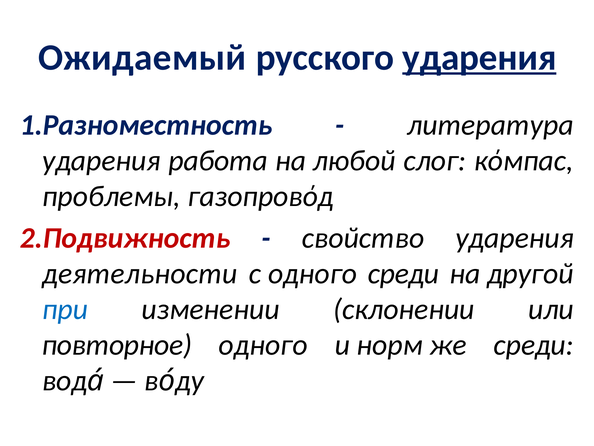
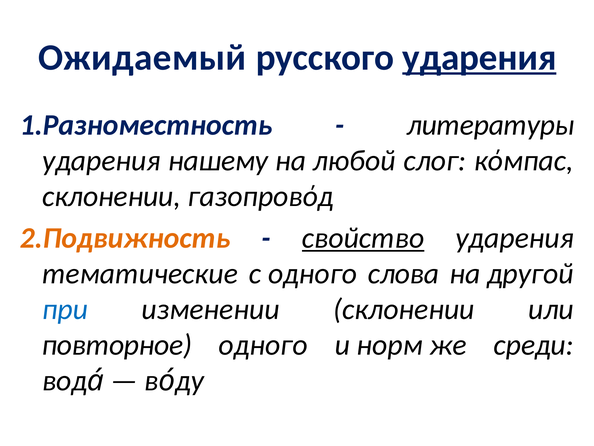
литература: литература -> литературы (491, 125)
работа: работа -> нашему (218, 161)
проблемы: проблемы -> склонении (111, 196)
2.Подвижность colour: red -> orange (125, 238)
свойство underline: none -> present (363, 238)
деятельности: деятельности -> тематические (140, 273)
одного среди: среди -> слова (403, 273)
